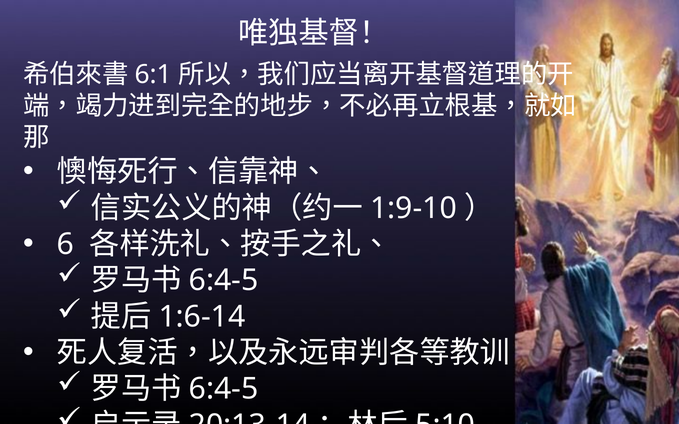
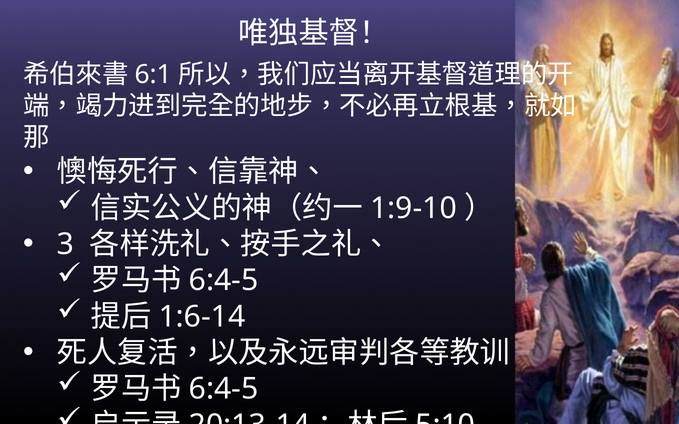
6: 6 -> 3 (66, 244)
